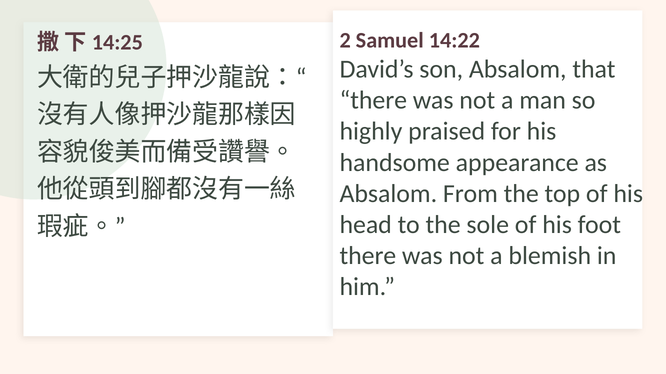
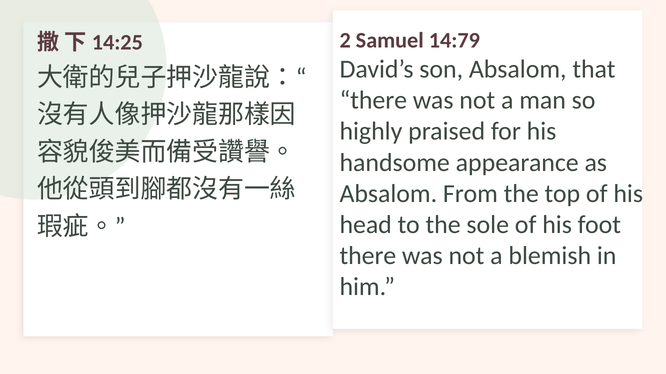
14:22: 14:22 -> 14:79 (454, 40)
